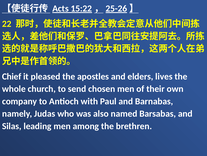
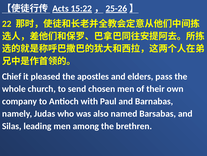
lives: lives -> pass (164, 76)
